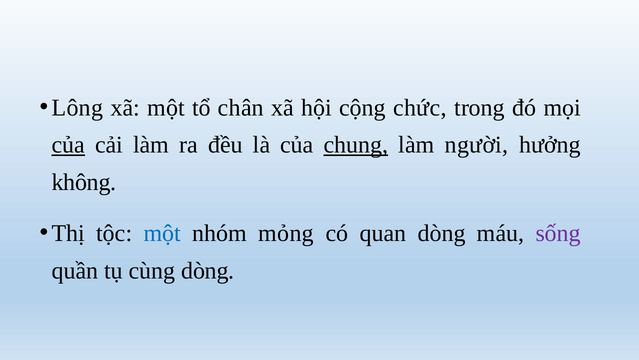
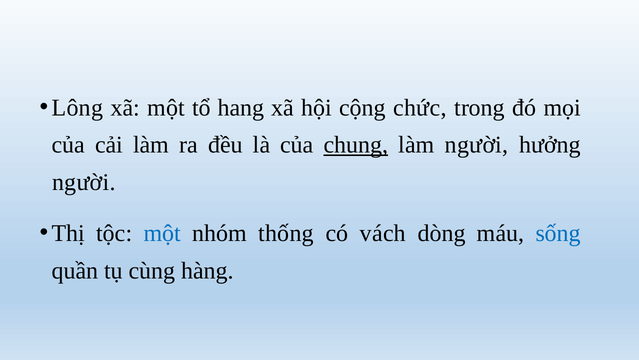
chân: chân -> hang (241, 107)
của underline: present -> none (68, 145)
không: không -> người (84, 182)
mỏng: mỏng -> thống (286, 233)
quan: quan -> vách (383, 233)
sống colour: purple -> blue (558, 233)
cùng dòng: dòng -> hàng (208, 270)
